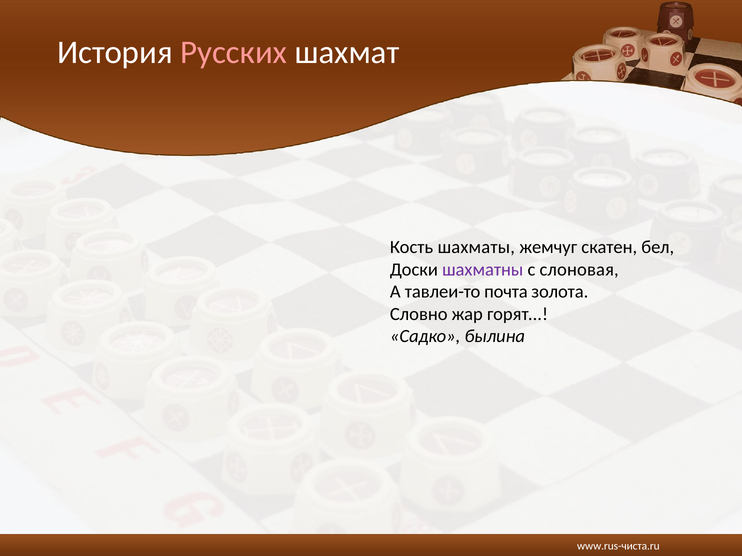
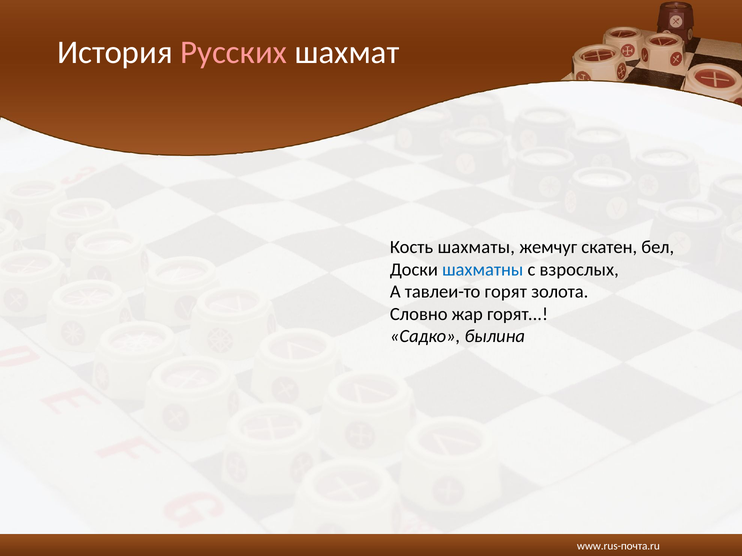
шахматны colour: purple -> blue (483, 270)
слоновая: слоновая -> взрослых (579, 270)
тавлеи-то почта: почта -> горят (506, 292)
www.rus-чиста.ru: www.rus-чиста.ru -> www.rus-почта.ru (618, 547)
